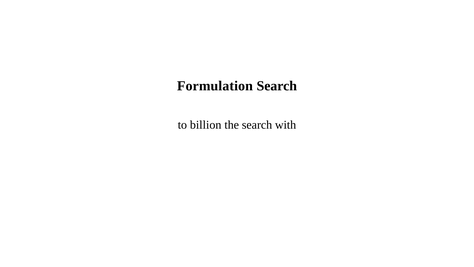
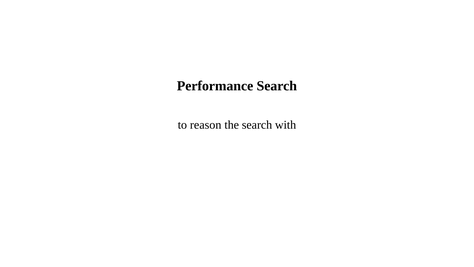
Formulation: Formulation -> Performance (215, 86)
billion: billion -> reason (206, 125)
